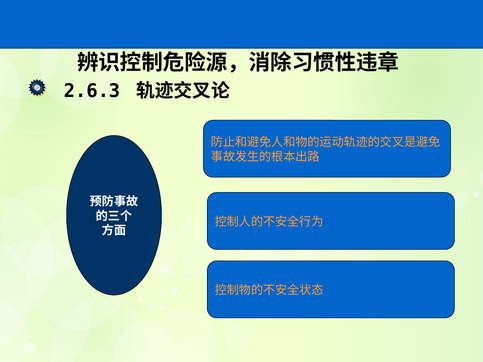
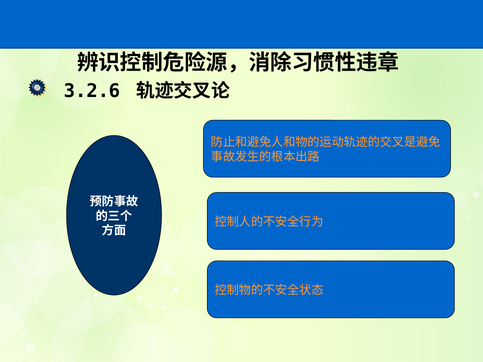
2.6.3: 2.6.3 -> 3.2.6 (92, 91)
